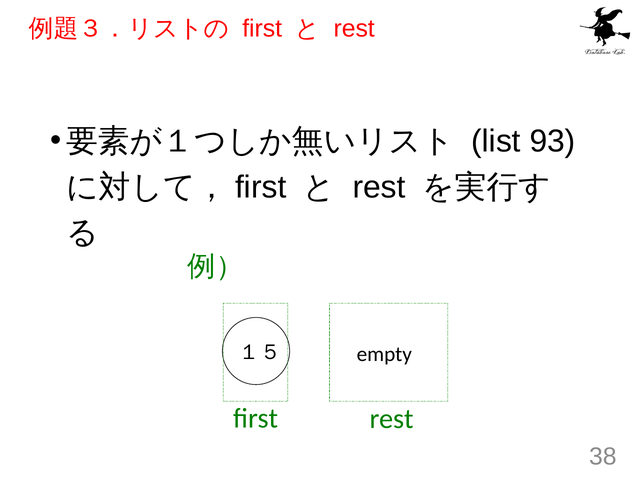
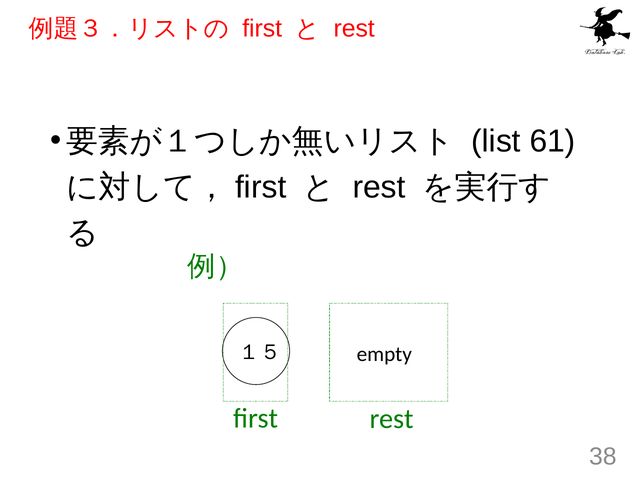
93: 93 -> 61 (553, 142)
